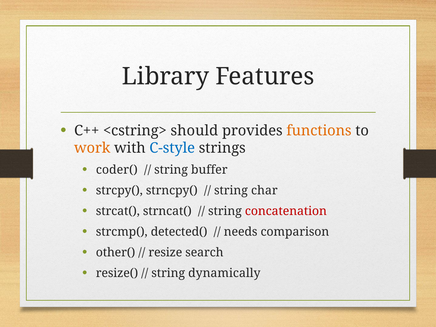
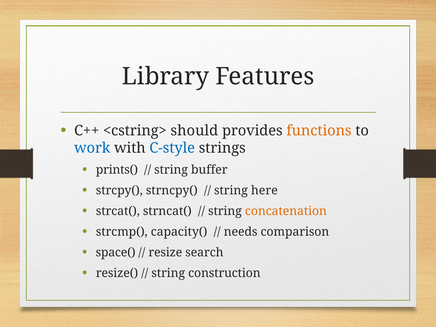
work colour: orange -> blue (92, 148)
coder(: coder( -> prints( (117, 170)
char: char -> here (264, 191)
concatenation colour: red -> orange (286, 211)
detected(: detected( -> capacity( (179, 232)
other(: other( -> space( (116, 252)
dynamically: dynamically -> construction (224, 273)
